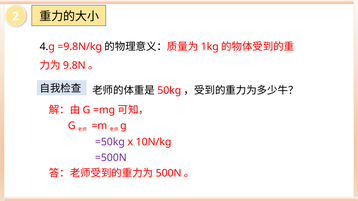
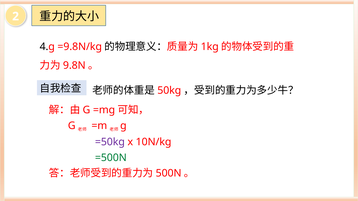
=500N colour: purple -> green (111, 158)
